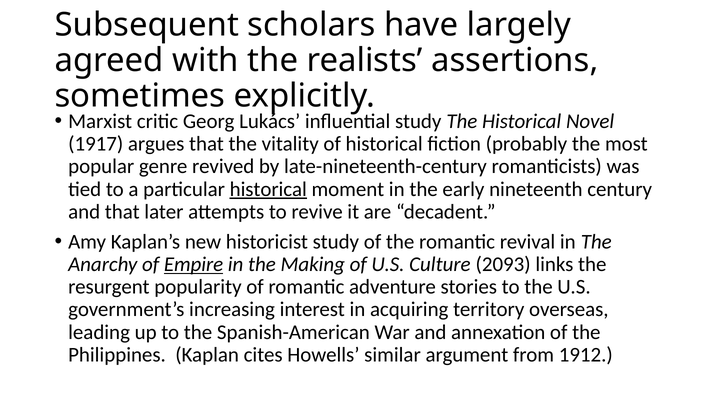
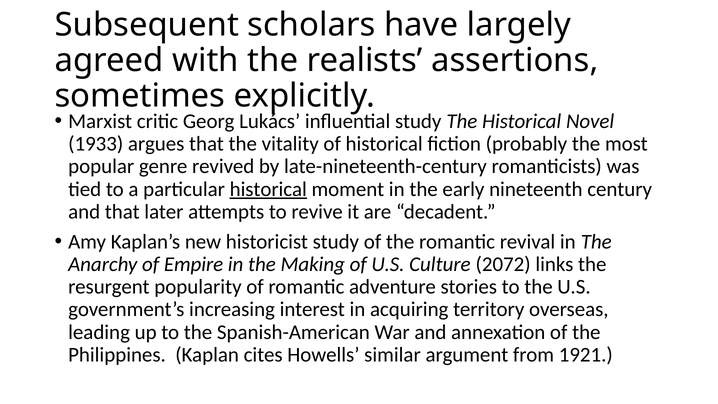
1917: 1917 -> 1933 (96, 144)
Empire underline: present -> none (194, 264)
2093: 2093 -> 2072 (503, 264)
1912: 1912 -> 1921 (586, 355)
